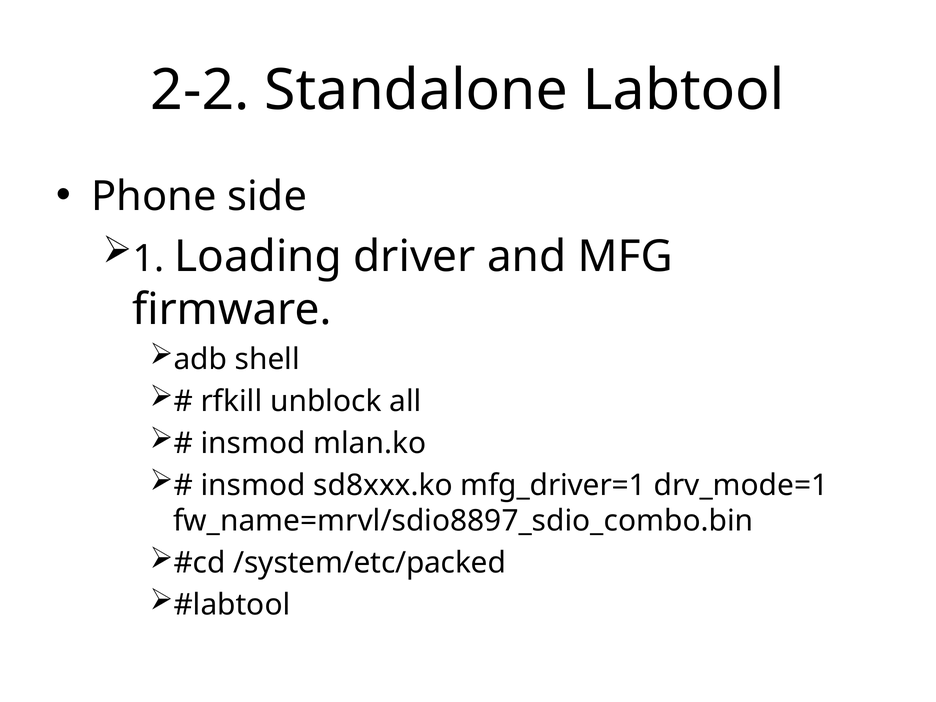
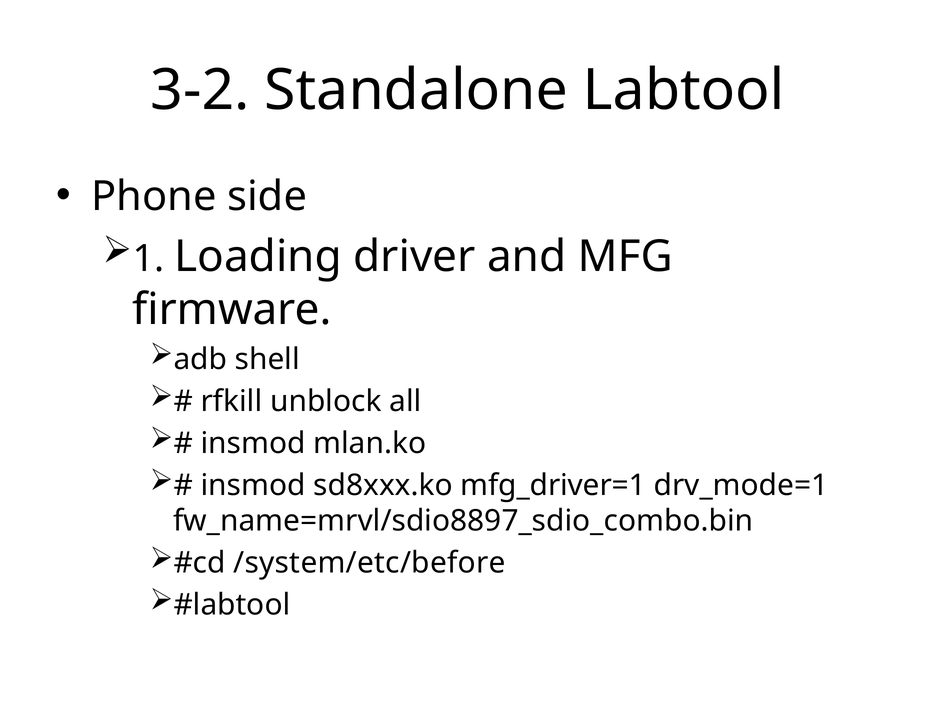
2-2: 2-2 -> 3-2 (200, 91)
/system/etc/packed: /system/etc/packed -> /system/etc/before (369, 563)
